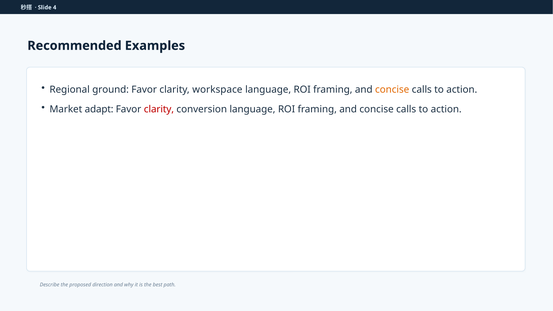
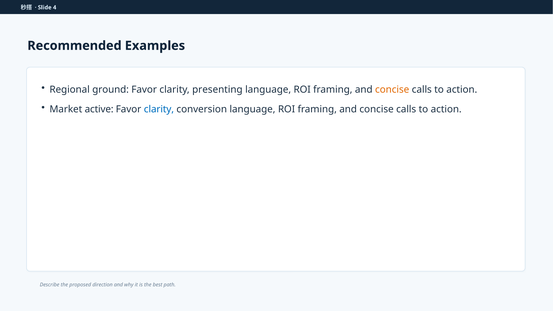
workspace: workspace -> presenting (217, 89)
adapt: adapt -> active (99, 109)
clarity colour: red -> blue (159, 109)
